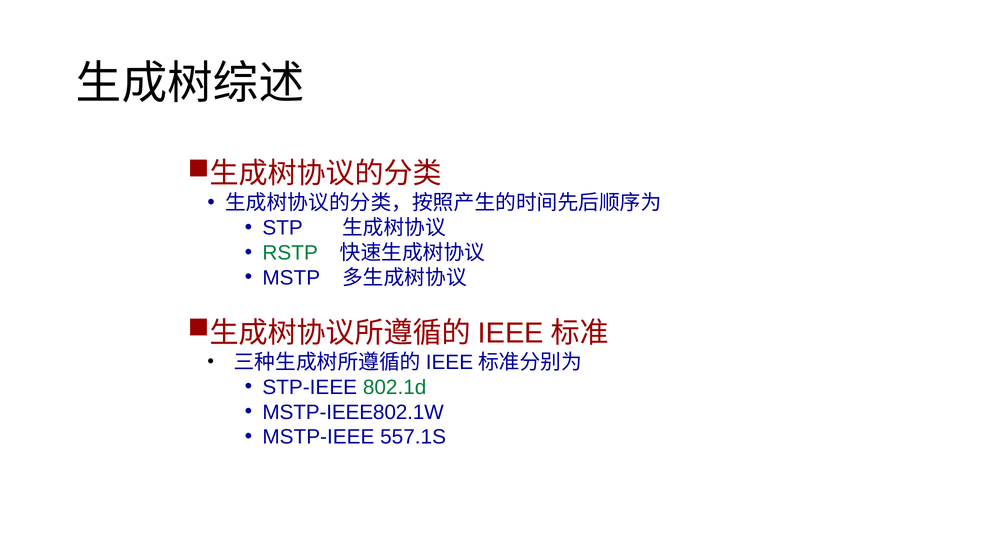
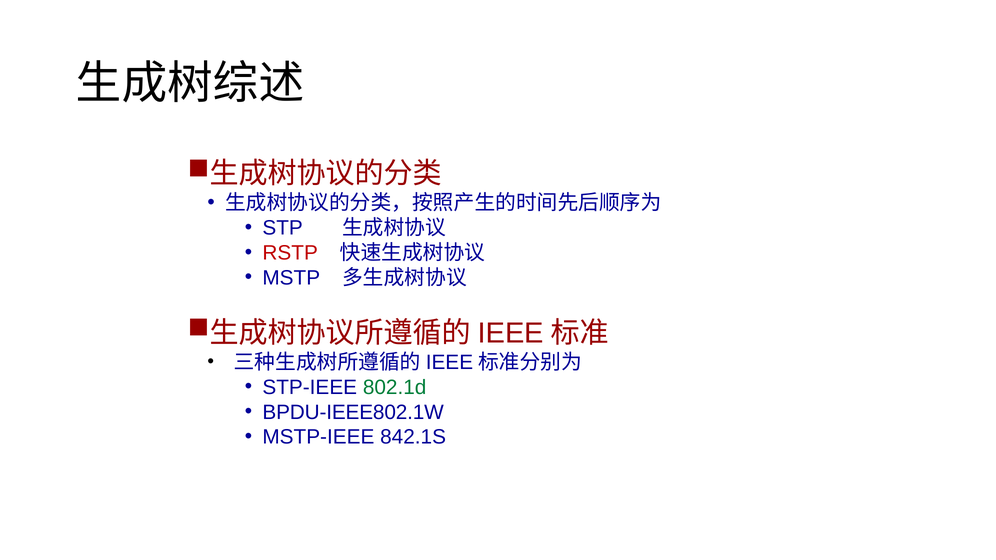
RSTP colour: green -> red (290, 253)
MSTP-IEEE802.1W: MSTP-IEEE802.1W -> BPDU-IEEE802.1W (353, 412)
557.1S: 557.1S -> 842.1S (413, 437)
